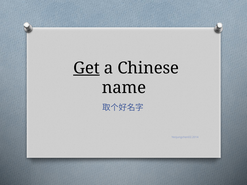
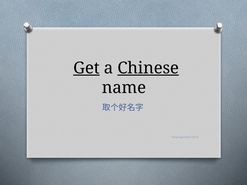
Chinese underline: none -> present (148, 68)
